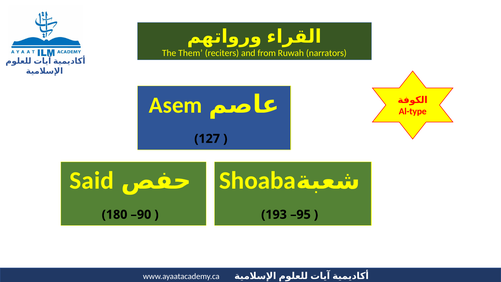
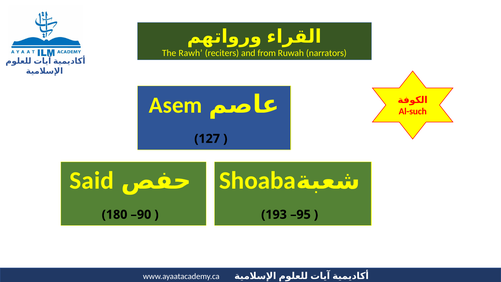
Them: Them -> Rawh (190, 53)
Al-type: Al-type -> Al-such (413, 111)
